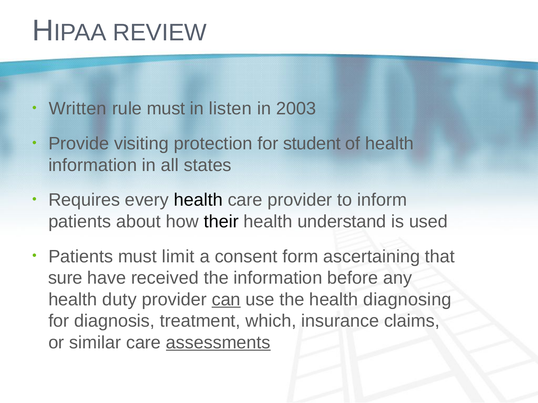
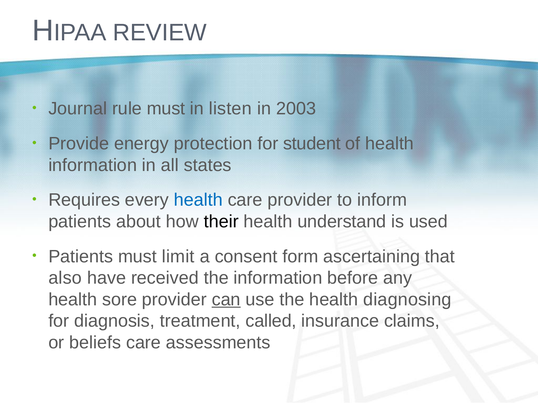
Written: Written -> Journal (78, 109)
visiting: visiting -> energy (141, 144)
health colour: black -> blue (198, 200)
sure: sure -> also (65, 278)
duty: duty -> sore (120, 300)
which: which -> called (271, 321)
similar: similar -> beliefs (95, 343)
assessments underline: present -> none (218, 343)
